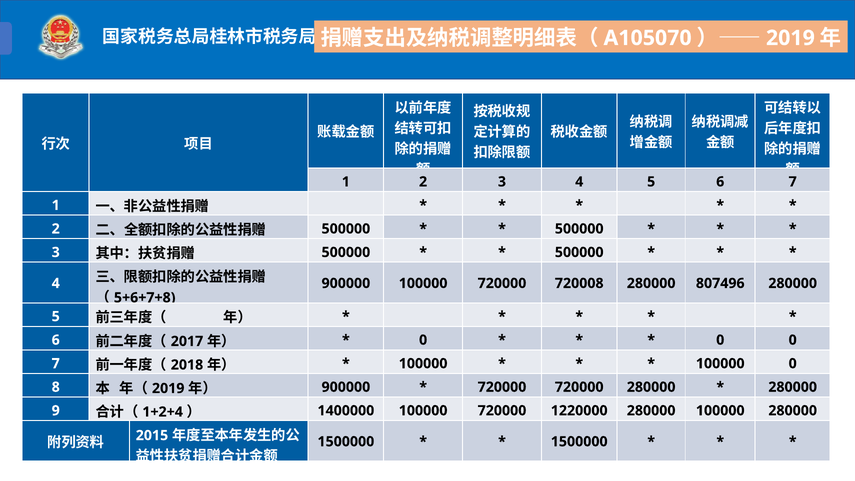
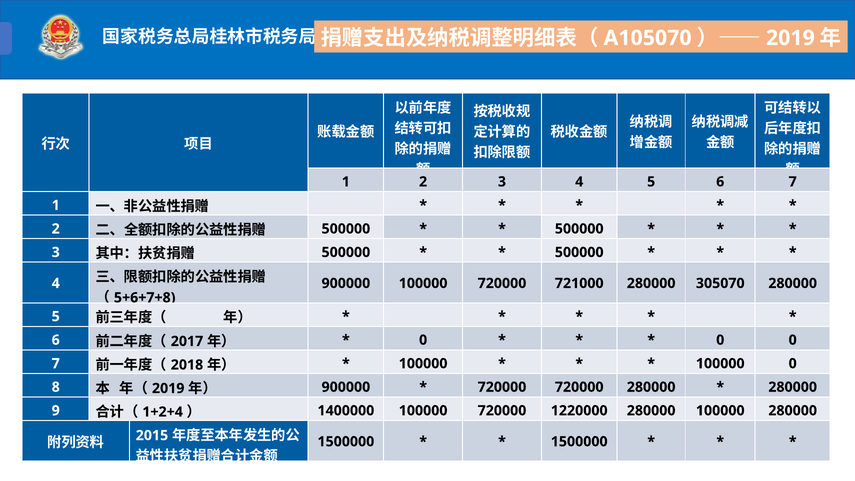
720008: 720008 -> 721000 (579, 283)
807496: 807496 -> 305070 (720, 283)
